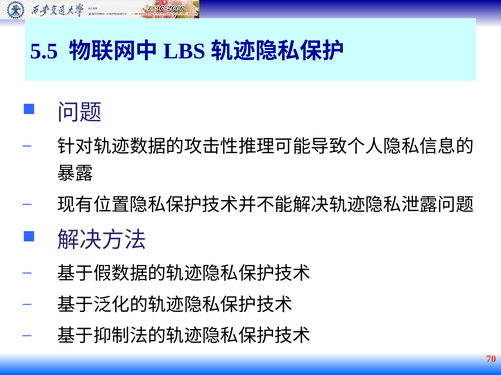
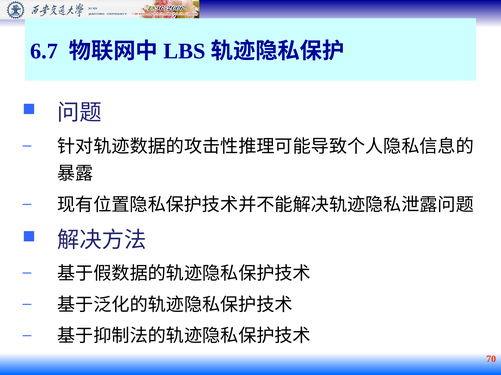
5.5: 5.5 -> 6.7 (44, 51)
